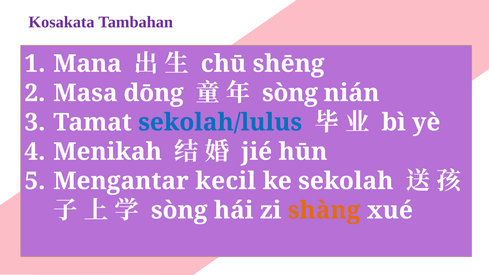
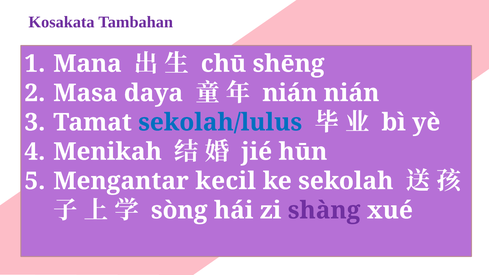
dōng: dōng -> daya (154, 93)
sòng: sòng -> nián (290, 93)
shàng colour: orange -> purple (324, 210)
